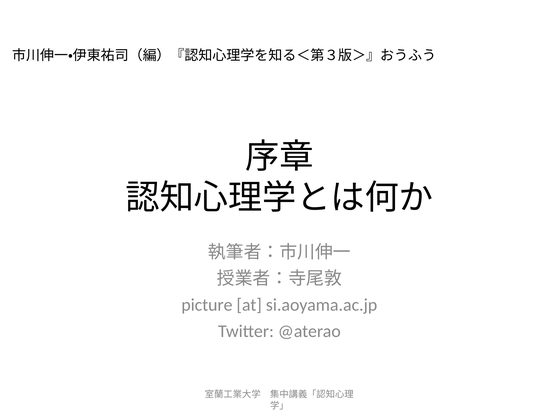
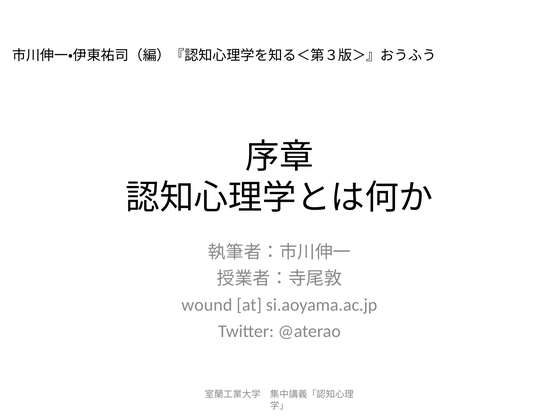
picture: picture -> wound (207, 305)
